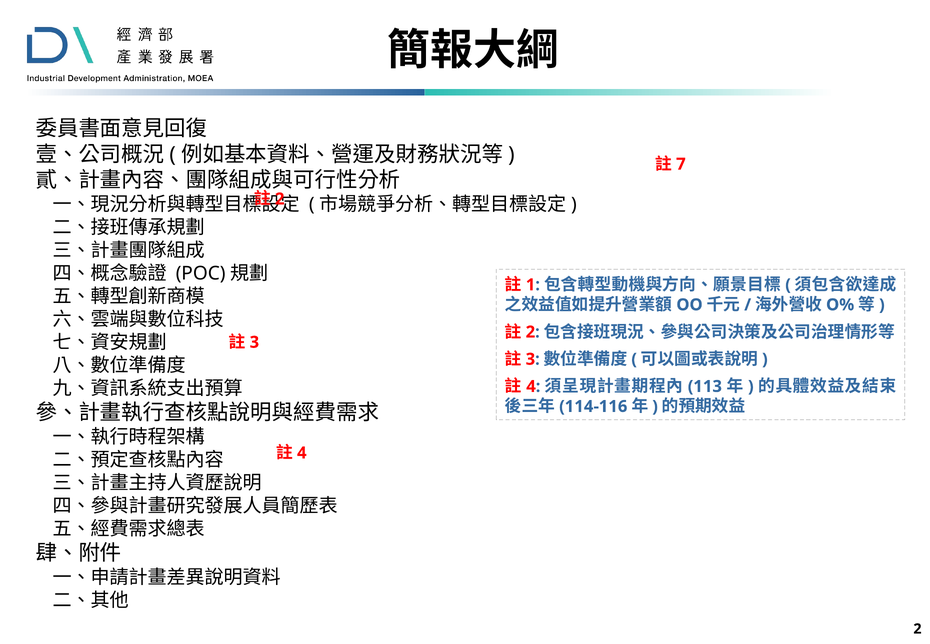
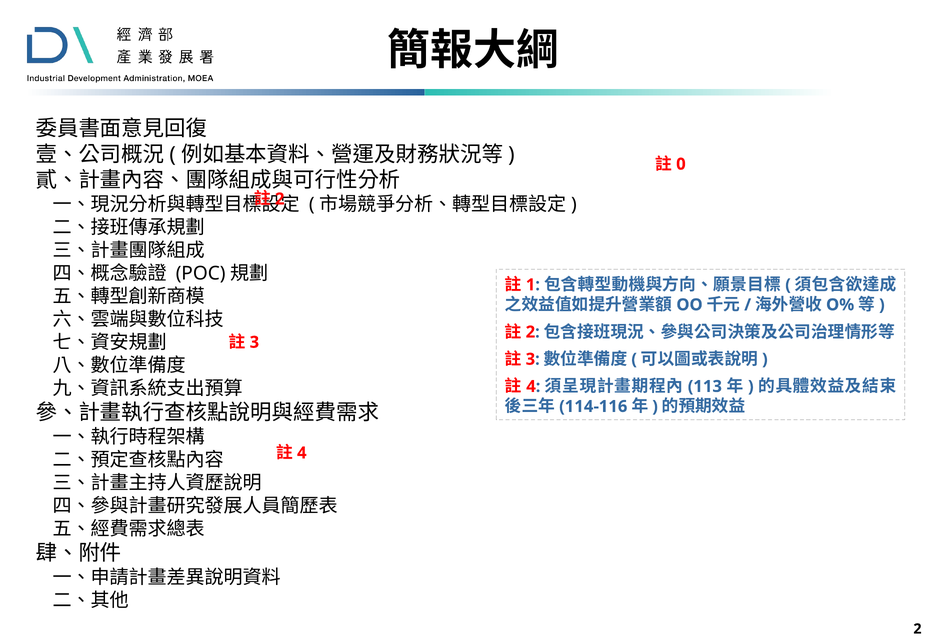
7: 7 -> 0 (681, 164)
